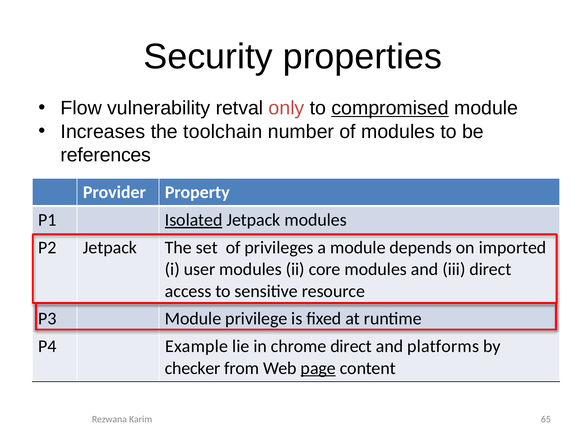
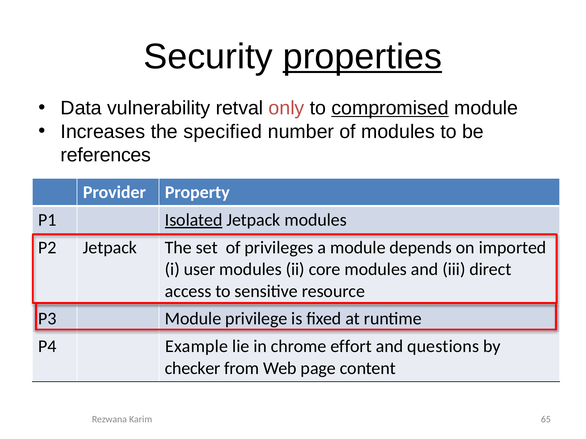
properties underline: none -> present (362, 57)
Flow: Flow -> Data (81, 108)
toolchain: toolchain -> specified (223, 132)
chrome direct: direct -> effort (351, 347)
platforms: platforms -> questions (443, 347)
page underline: present -> none (318, 369)
